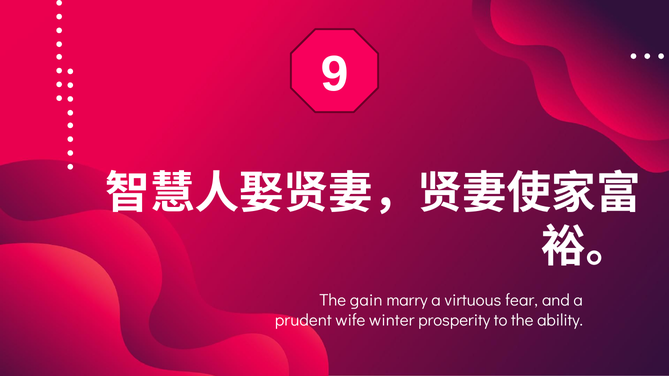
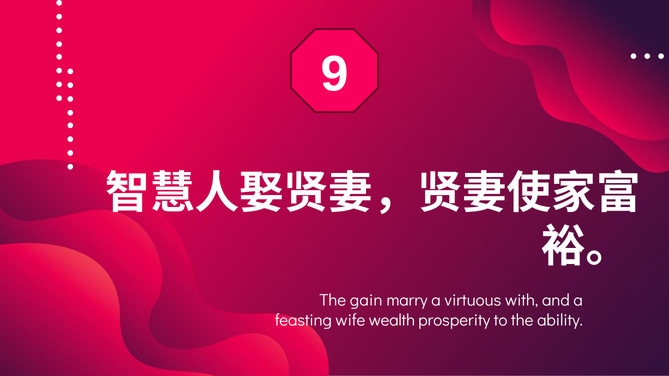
fear: fear -> with (522, 300)
prudent: prudent -> feasting (303, 320)
winter: winter -> wealth (392, 320)
